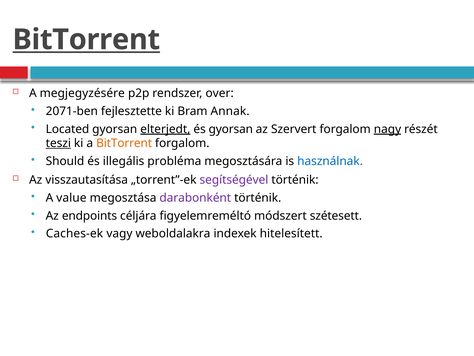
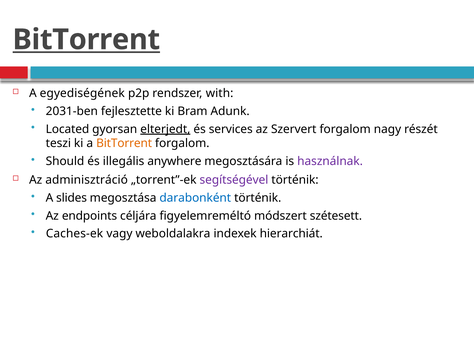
megjegyzésére: megjegyzésére -> egyediségének (82, 93)
over: over -> with (220, 93)
2071-ben: 2071-ben -> 2031-ben (72, 111)
Annak: Annak -> Adunk (230, 111)
és gyorsan: gyorsan -> services (231, 129)
nagy underline: present -> none (387, 129)
teszi underline: present -> none (58, 143)
probléma: probléma -> anywhere (174, 161)
használnak colour: blue -> purple (330, 161)
visszautasítása: visszautasítása -> adminisztráció (87, 180)
value: value -> slides (72, 198)
darabonként colour: purple -> blue (195, 198)
hitelesített: hitelesített -> hierarchiát (291, 233)
